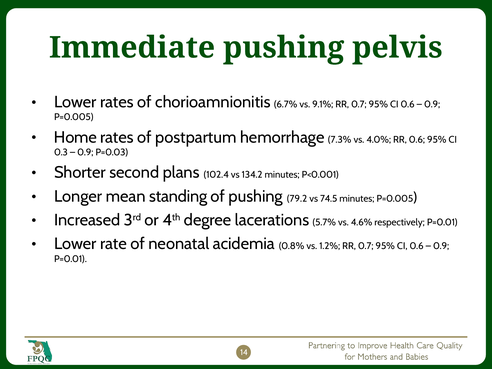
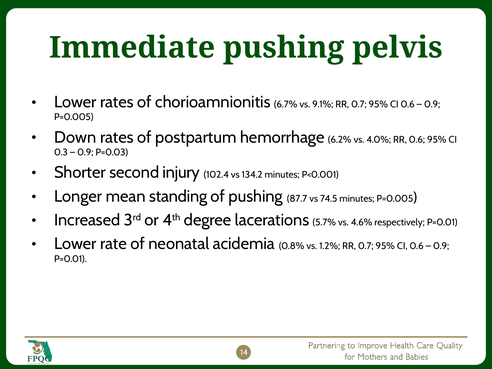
Home: Home -> Down (75, 137)
7.3%: 7.3% -> 6.2% (340, 140)
plans: plans -> injury (181, 173)
79.2: 79.2 -> 87.7 (297, 199)
